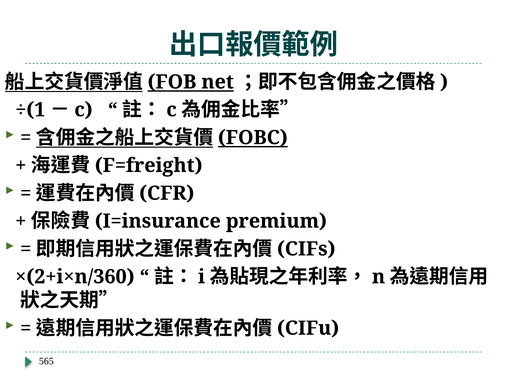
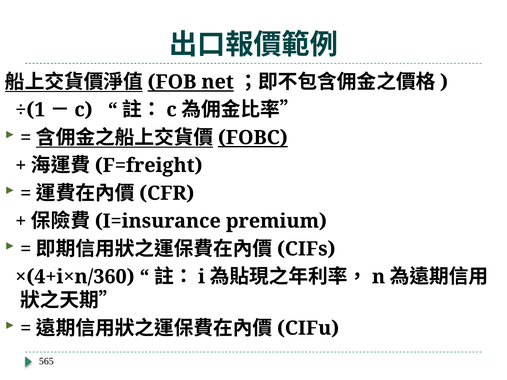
×(2+i×n/360: ×(2+i×n/360 -> ×(4+i×n/360 (75, 277)
